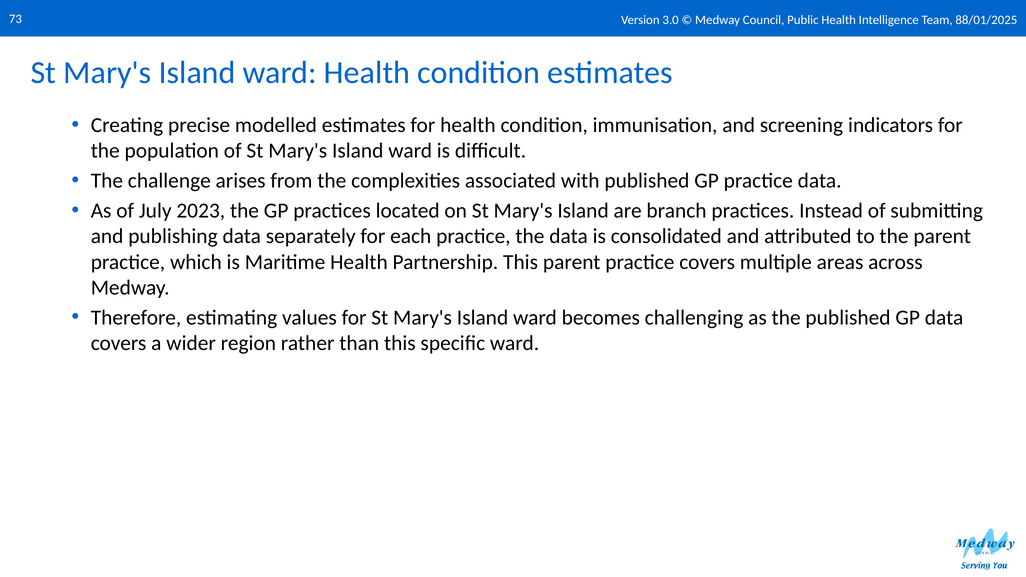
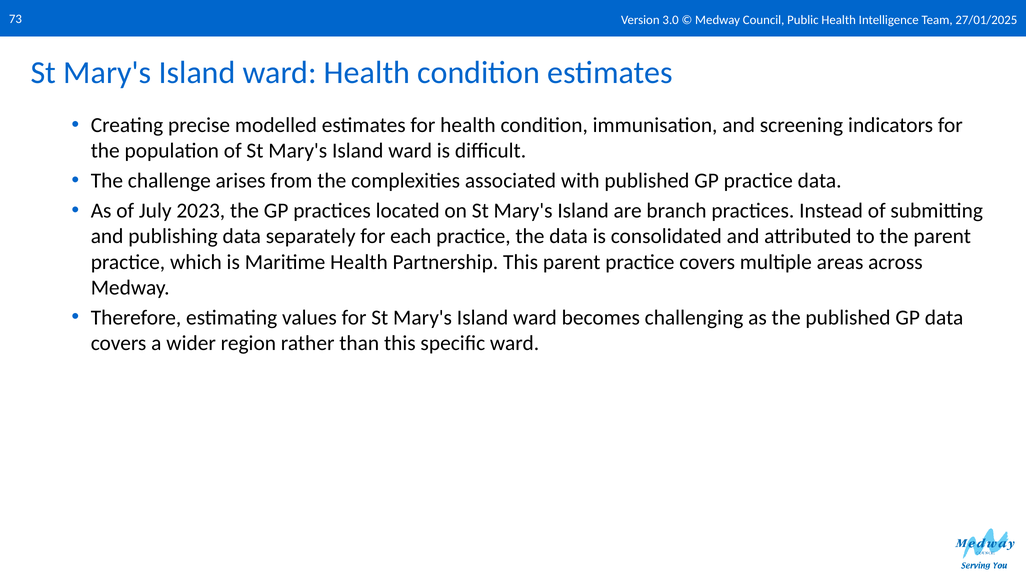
88/01/2025: 88/01/2025 -> 27/01/2025 (986, 20)
